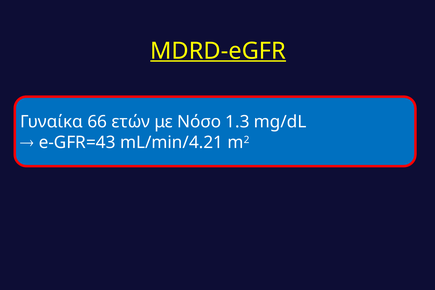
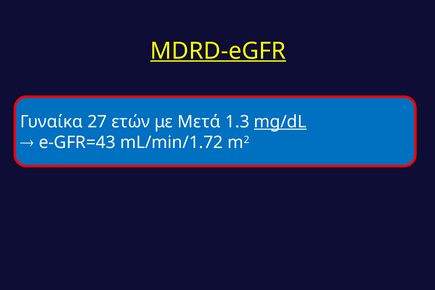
66: 66 -> 27 (97, 122)
Νόσο: Νόσο -> Μετά (199, 122)
mg/dL underline: none -> present (280, 122)
mL/min/4.21: mL/min/4.21 -> mL/min/1.72 (172, 143)
